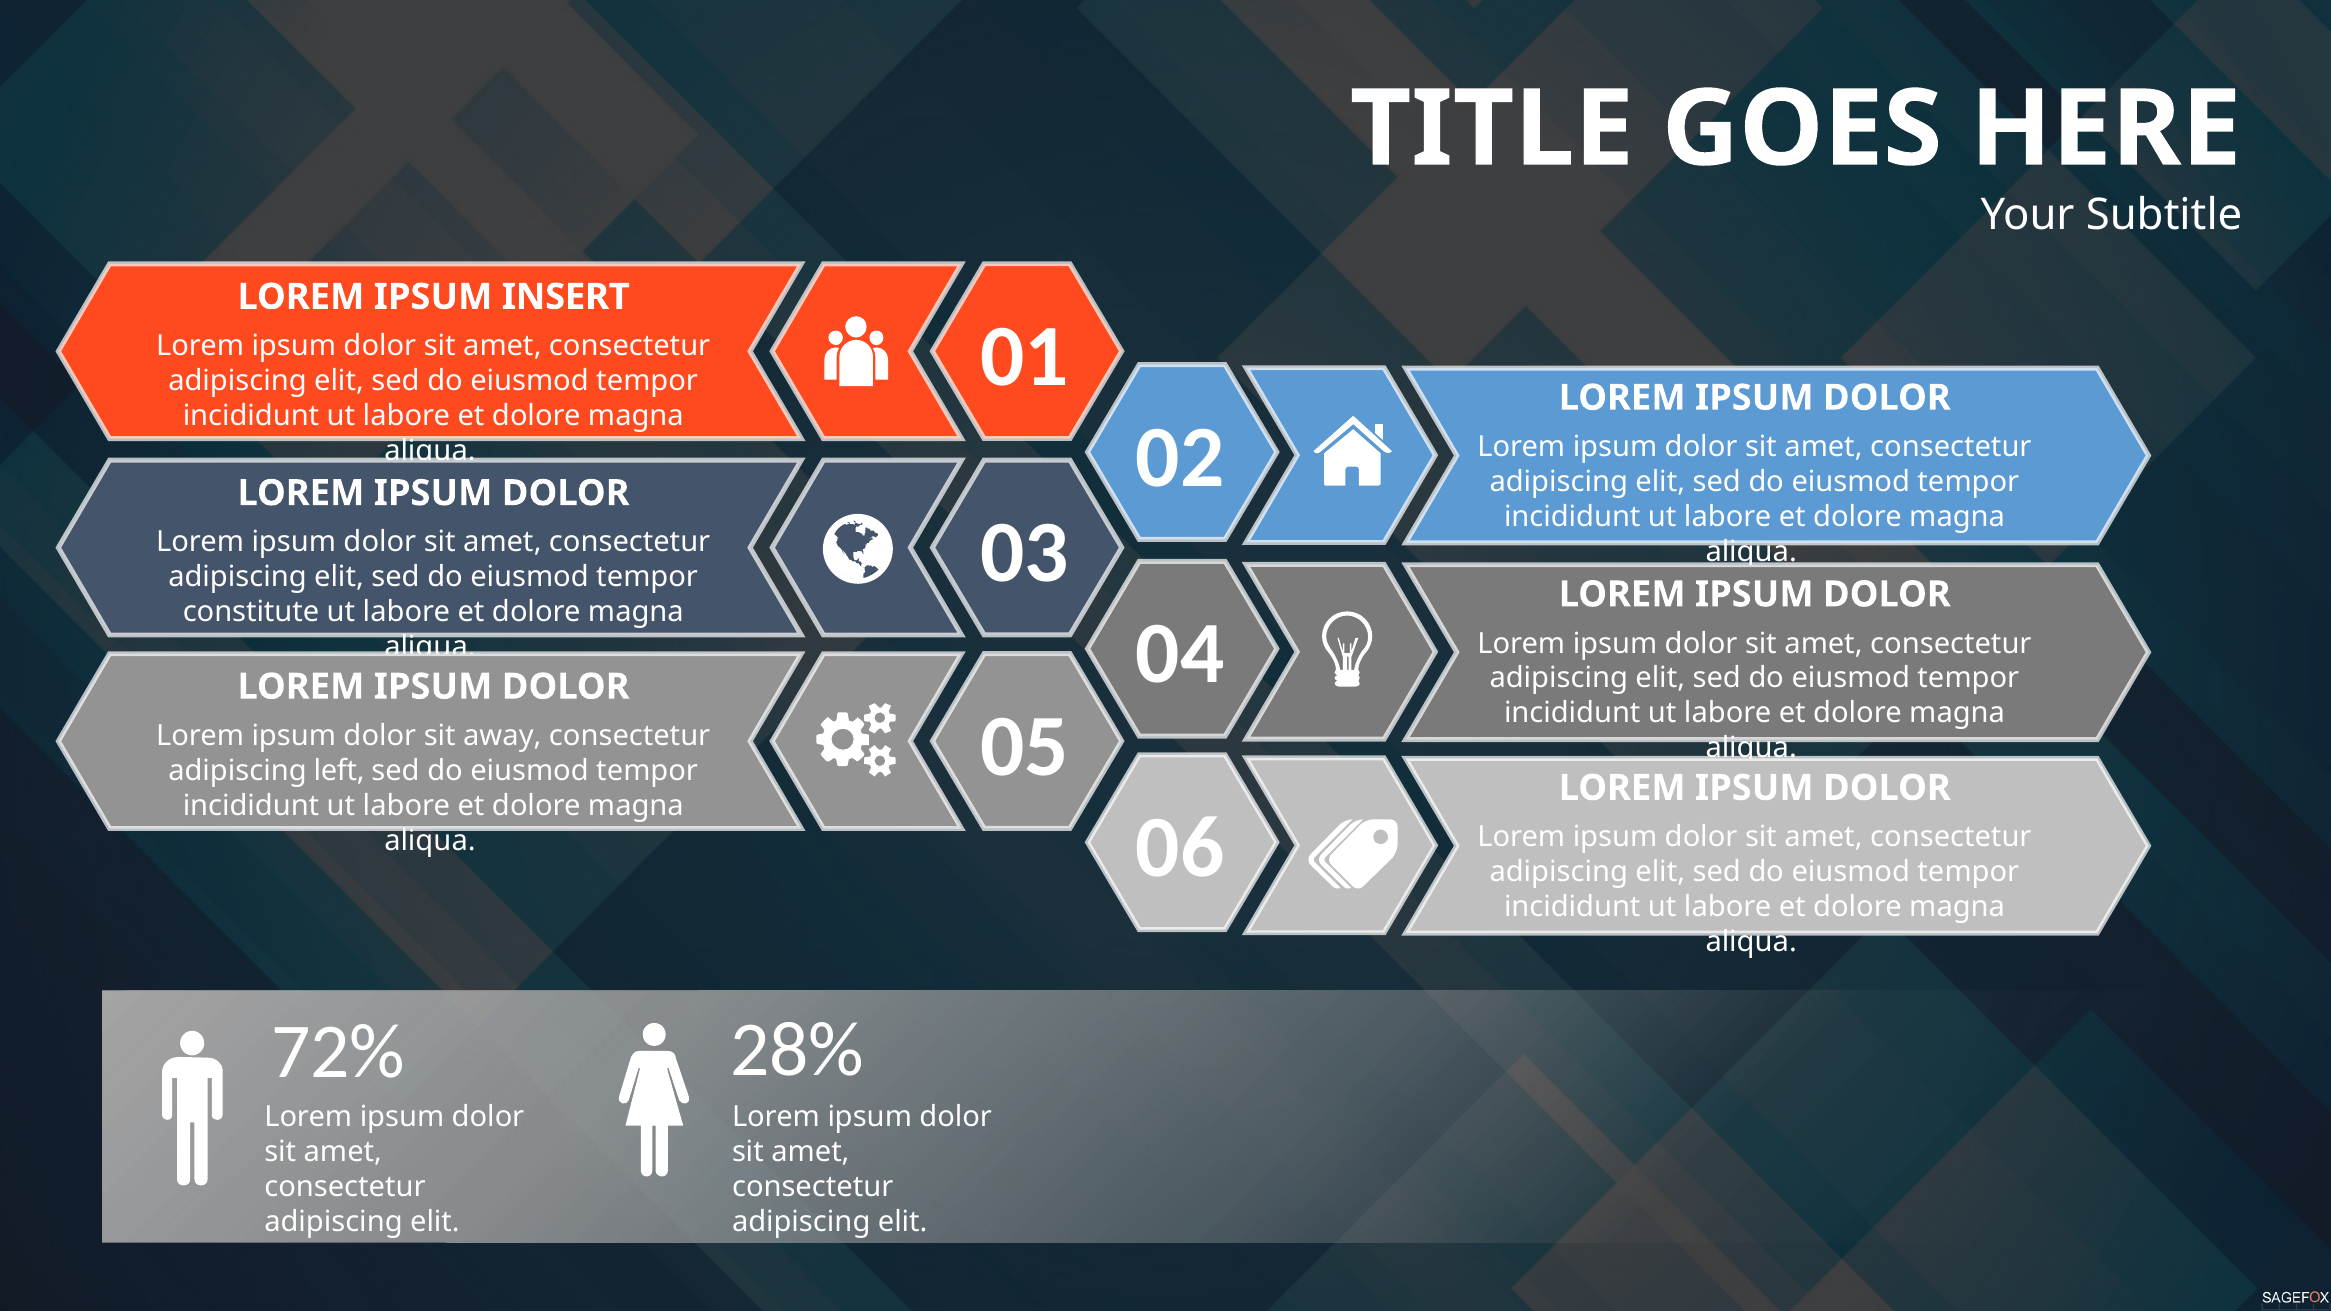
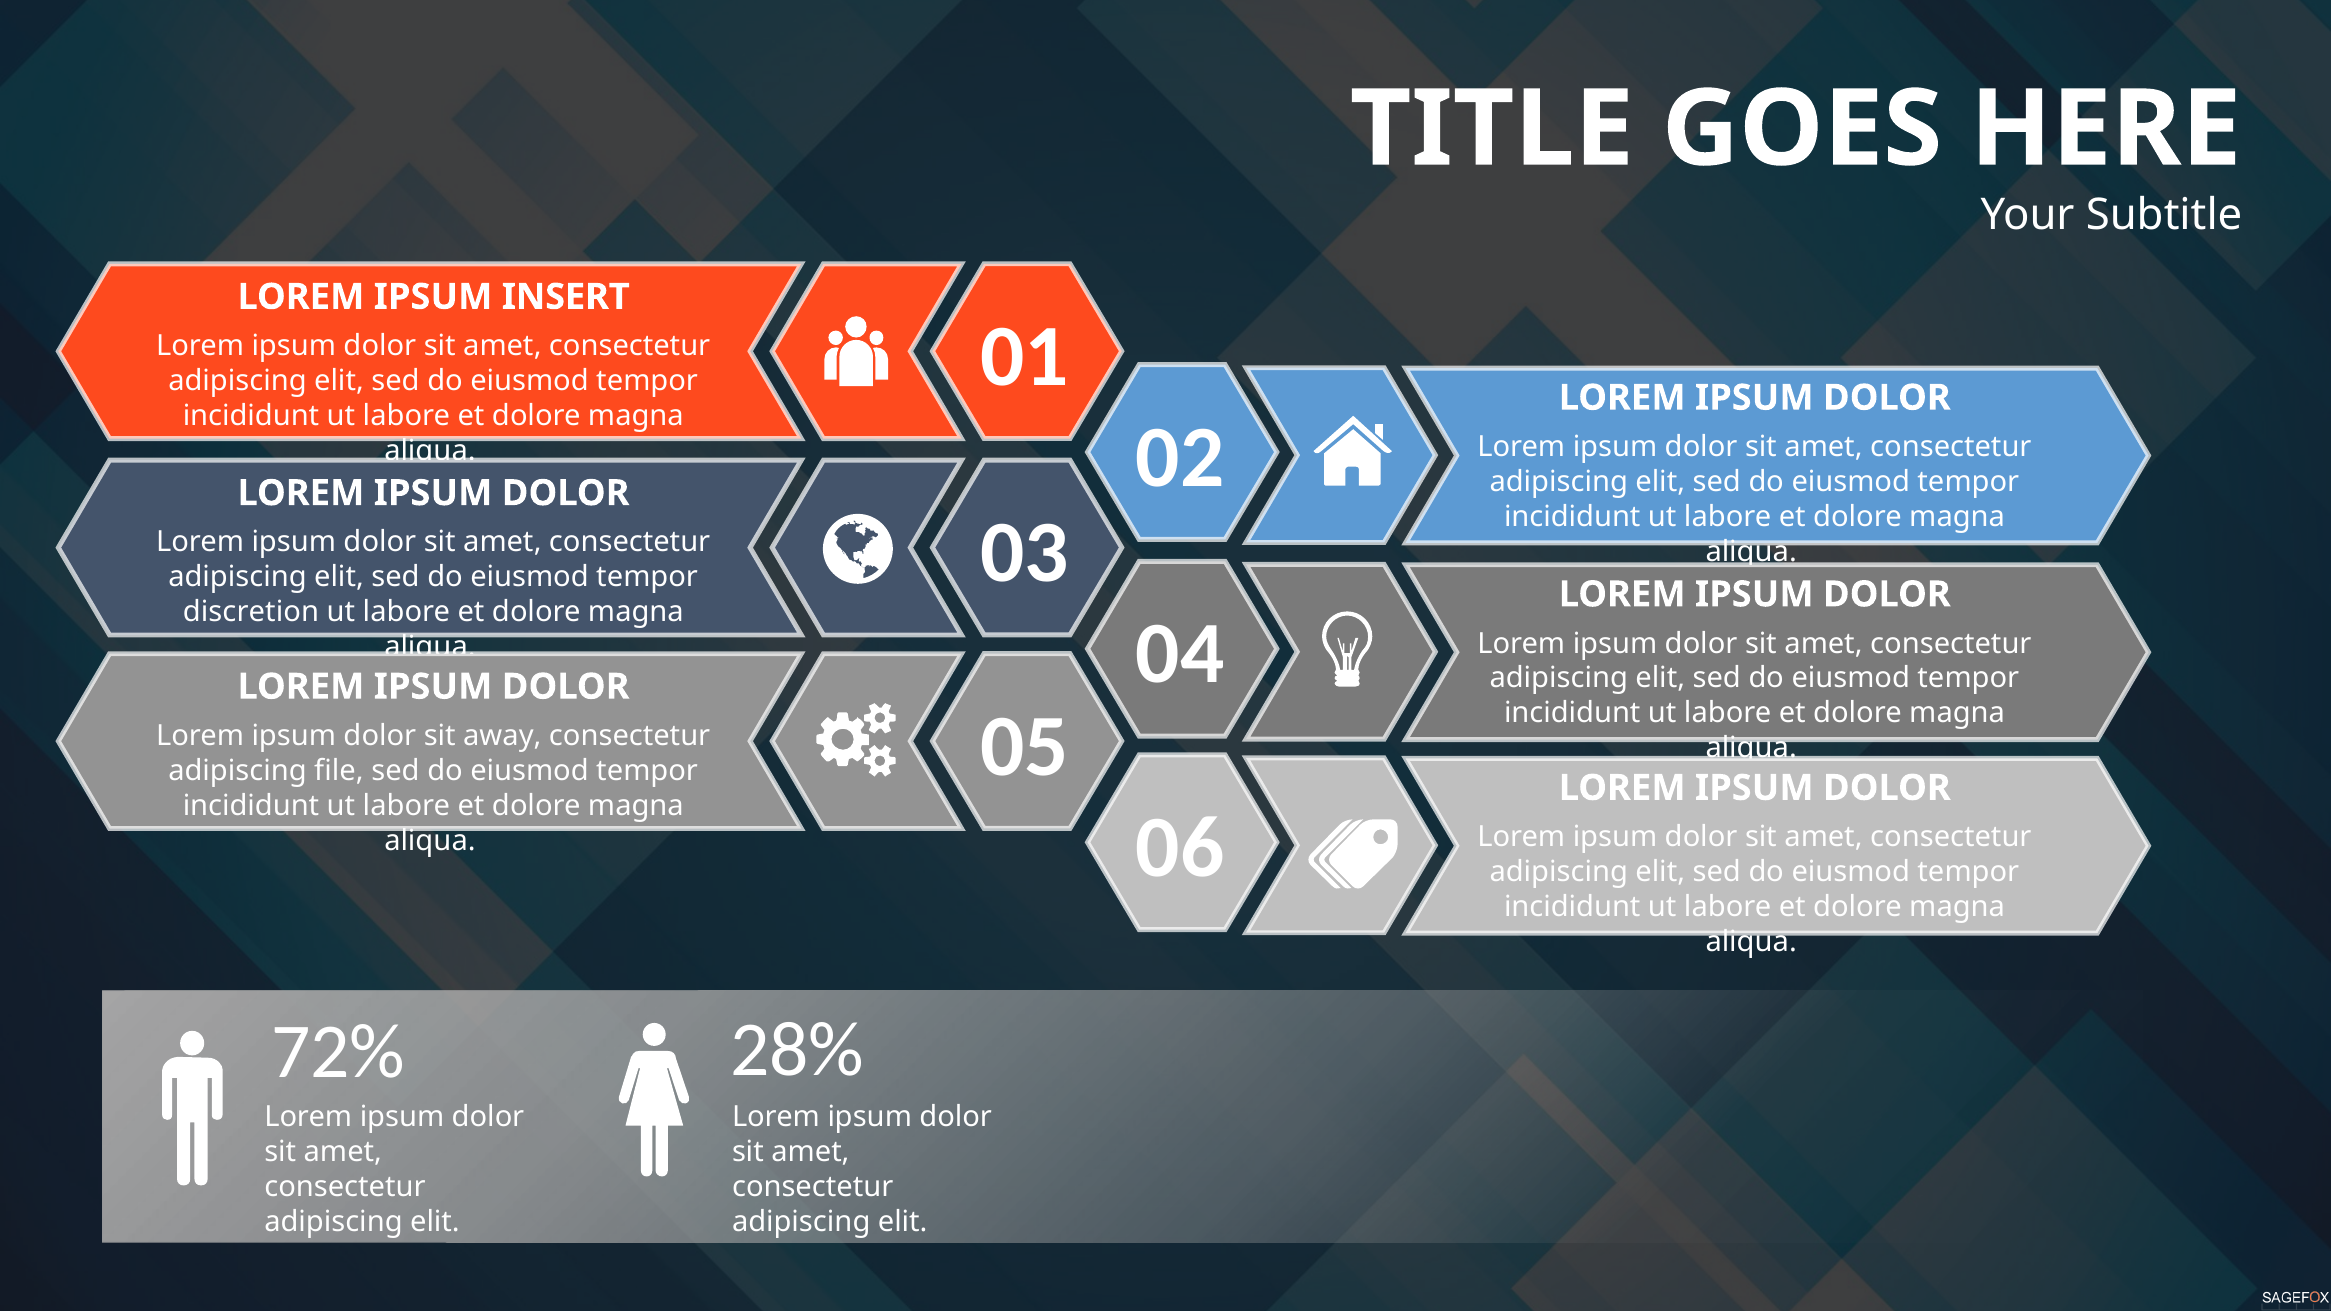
constitute: constitute -> discretion (251, 612)
left: left -> file (339, 771)
